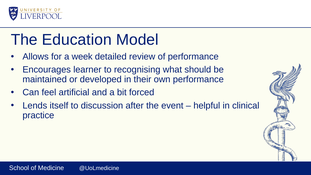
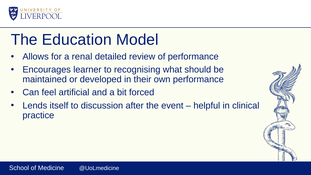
week: week -> renal (82, 57)
